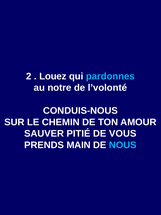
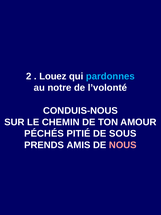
SAUVER: SAUVER -> PÉCHÉS (44, 133)
VOUS: VOUS -> SOUS (123, 133)
MAIN: MAIN -> AMIS (79, 145)
NOUS colour: light blue -> pink (123, 145)
